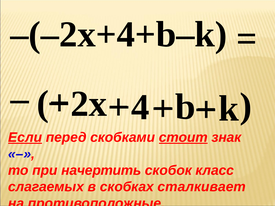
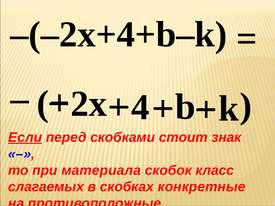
стоит underline: present -> none (183, 138)
начертить: начертить -> материала (101, 171)
сталкивает: сталкивает -> конкретные (202, 187)
